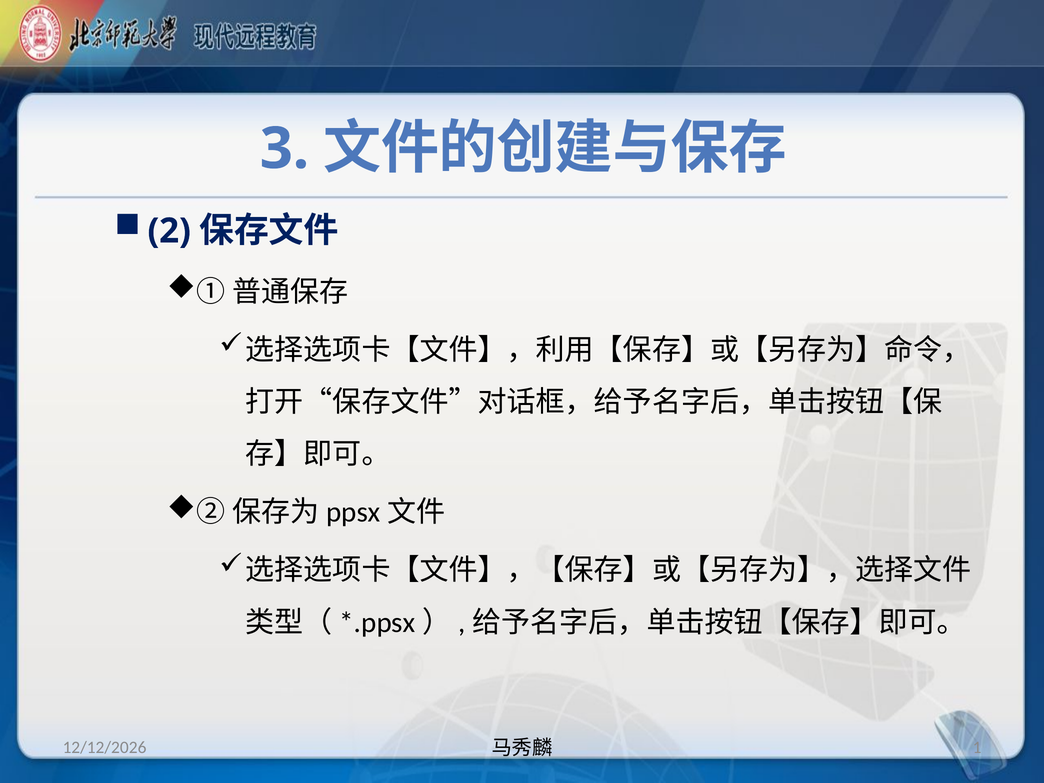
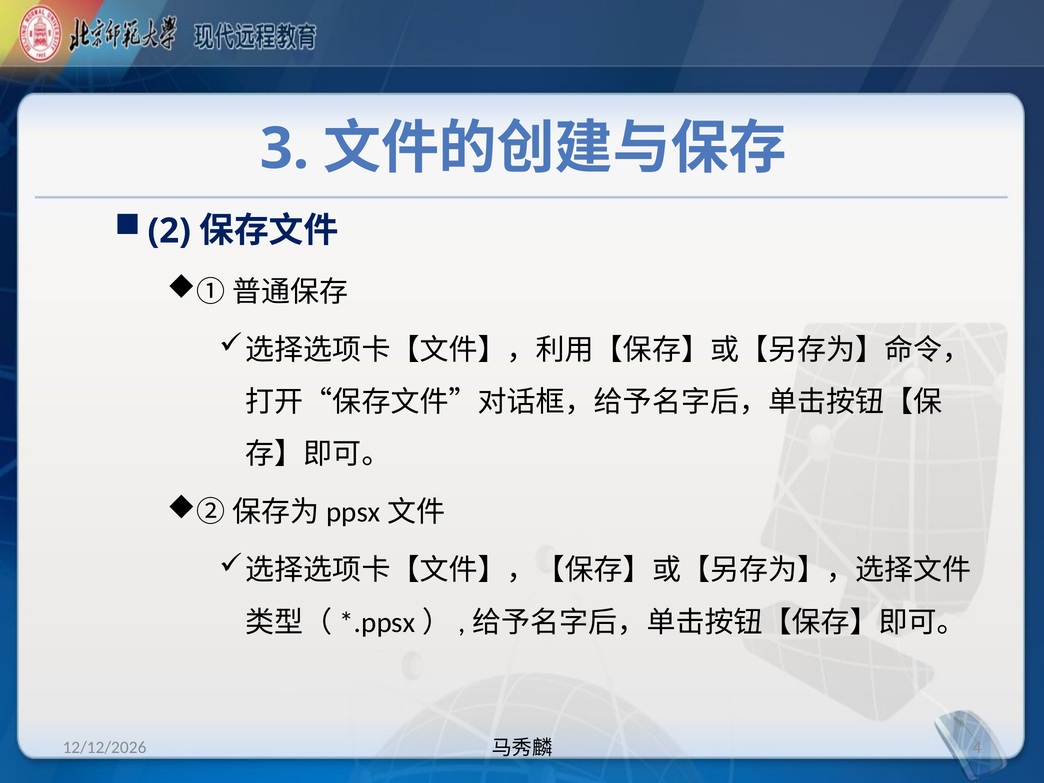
1: 1 -> 4 (977, 748)
